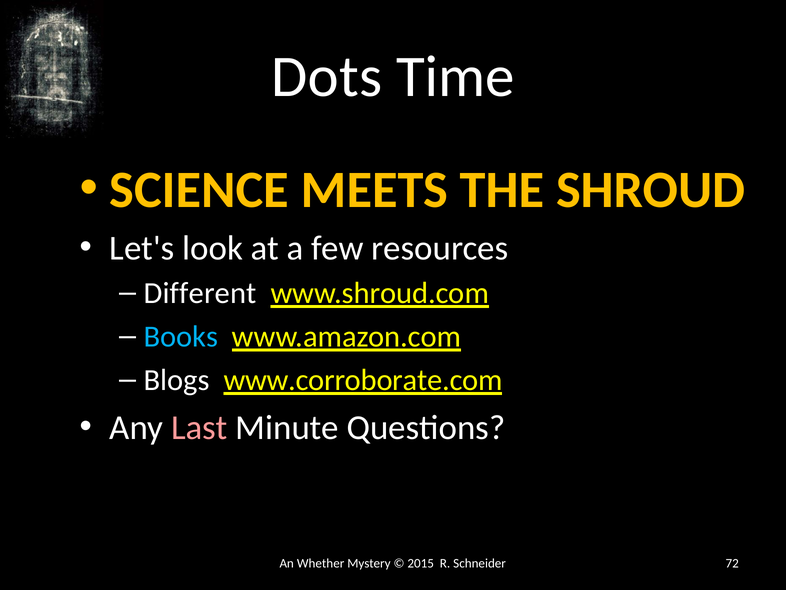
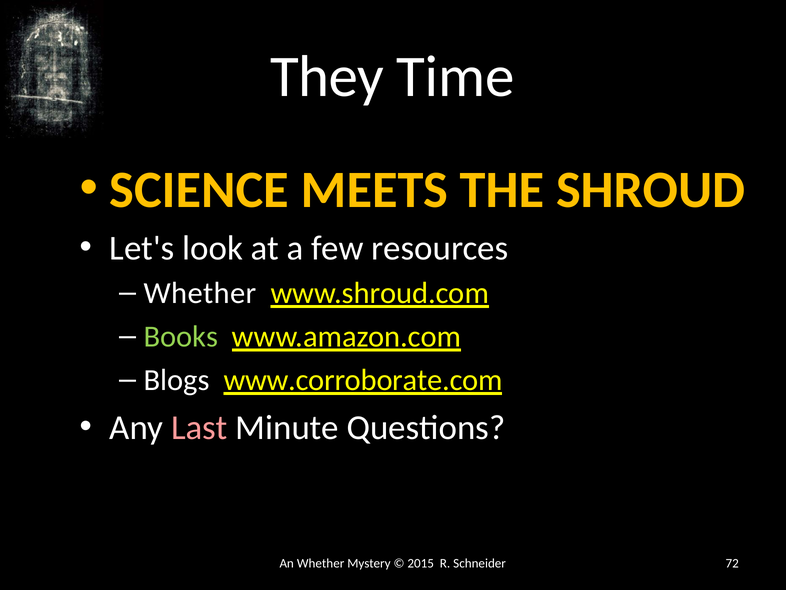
Dots: Dots -> They (327, 77)
Different: Different -> Whether (200, 293)
Books colour: light blue -> light green (181, 336)
